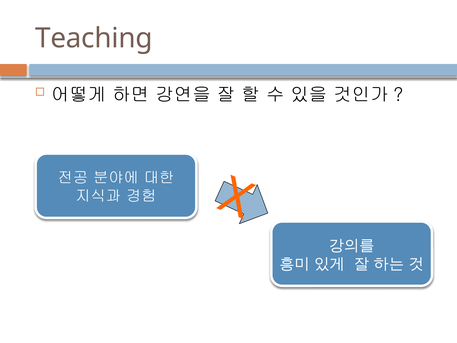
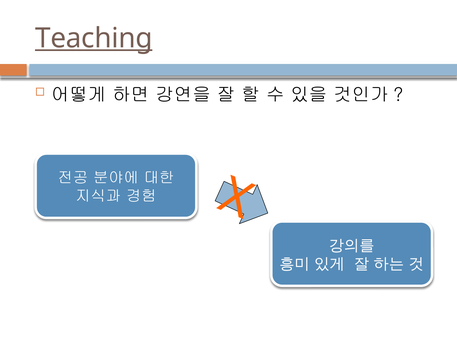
Teaching underline: none -> present (94, 38)
